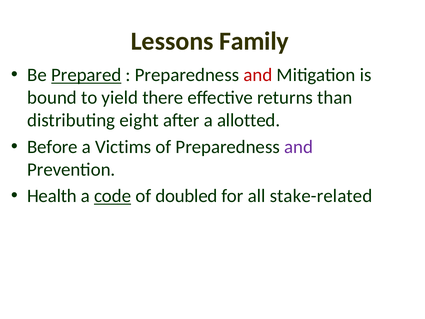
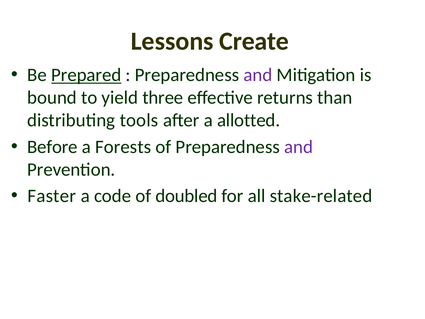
Family: Family -> Create (254, 41)
and colour: red -> purple (258, 75)
there: there -> three (163, 98)
eight: eight -> tools (139, 120)
Victims: Victims -> Forests (123, 147)
Health: Health -> Faster (52, 196)
code underline: present -> none (113, 196)
